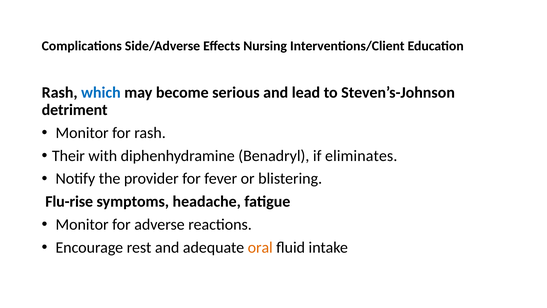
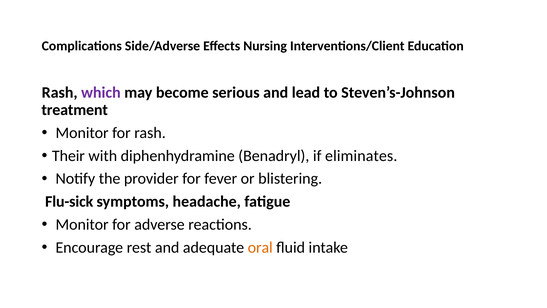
which colour: blue -> purple (101, 92)
detriment: detriment -> treatment (75, 110)
Flu-rise: Flu-rise -> Flu-sick (69, 201)
